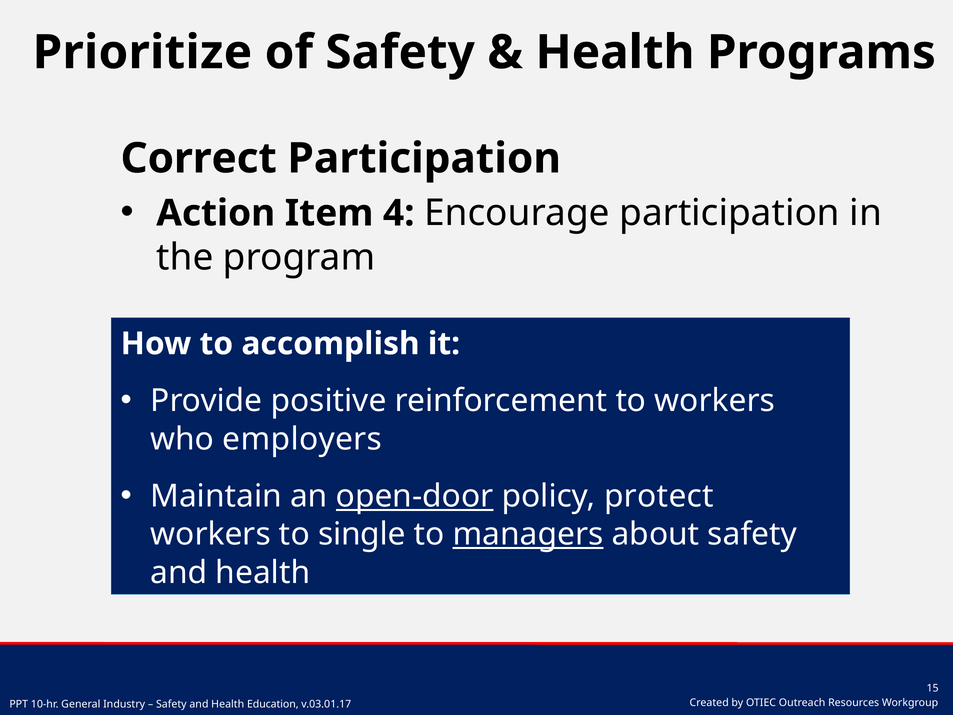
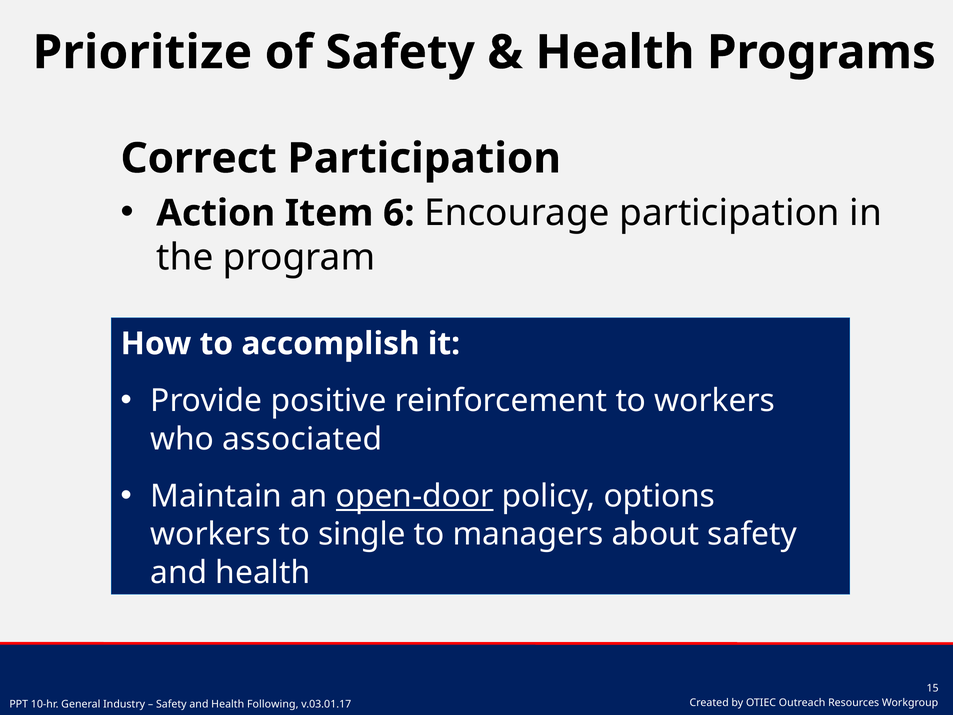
4: 4 -> 6 (399, 213)
employers: employers -> associated (302, 439)
protect: protect -> options (659, 496)
managers underline: present -> none (528, 534)
Education: Education -> Following (273, 704)
